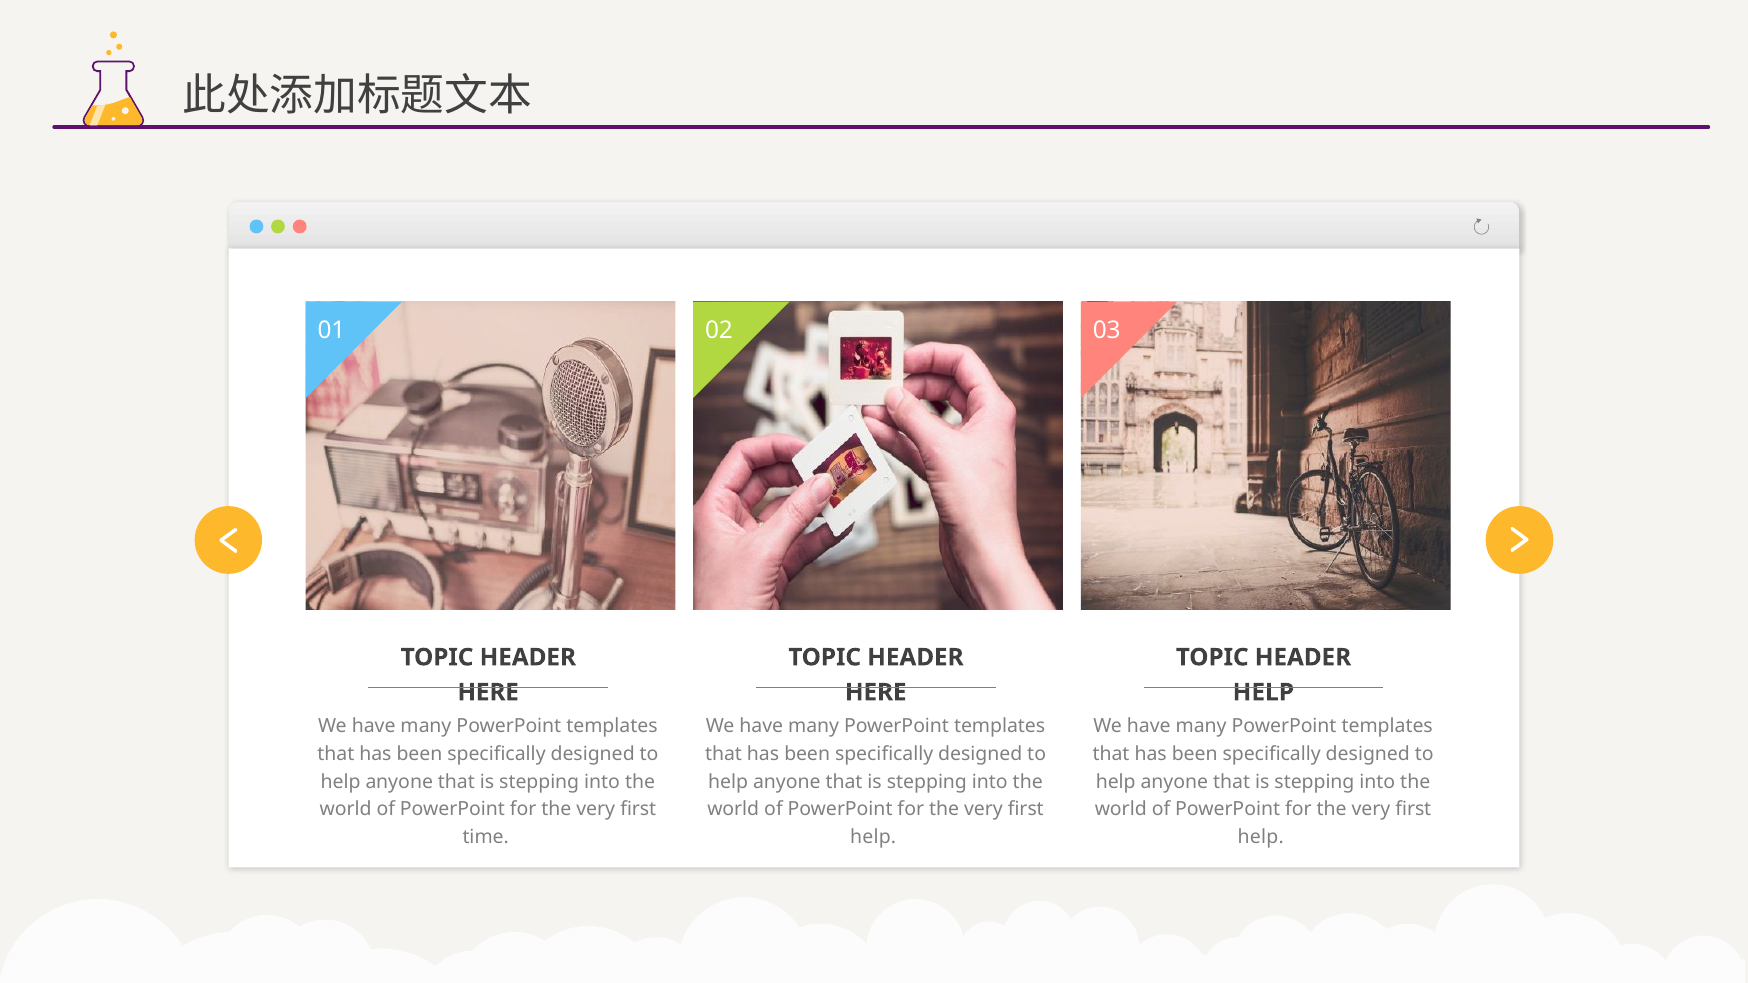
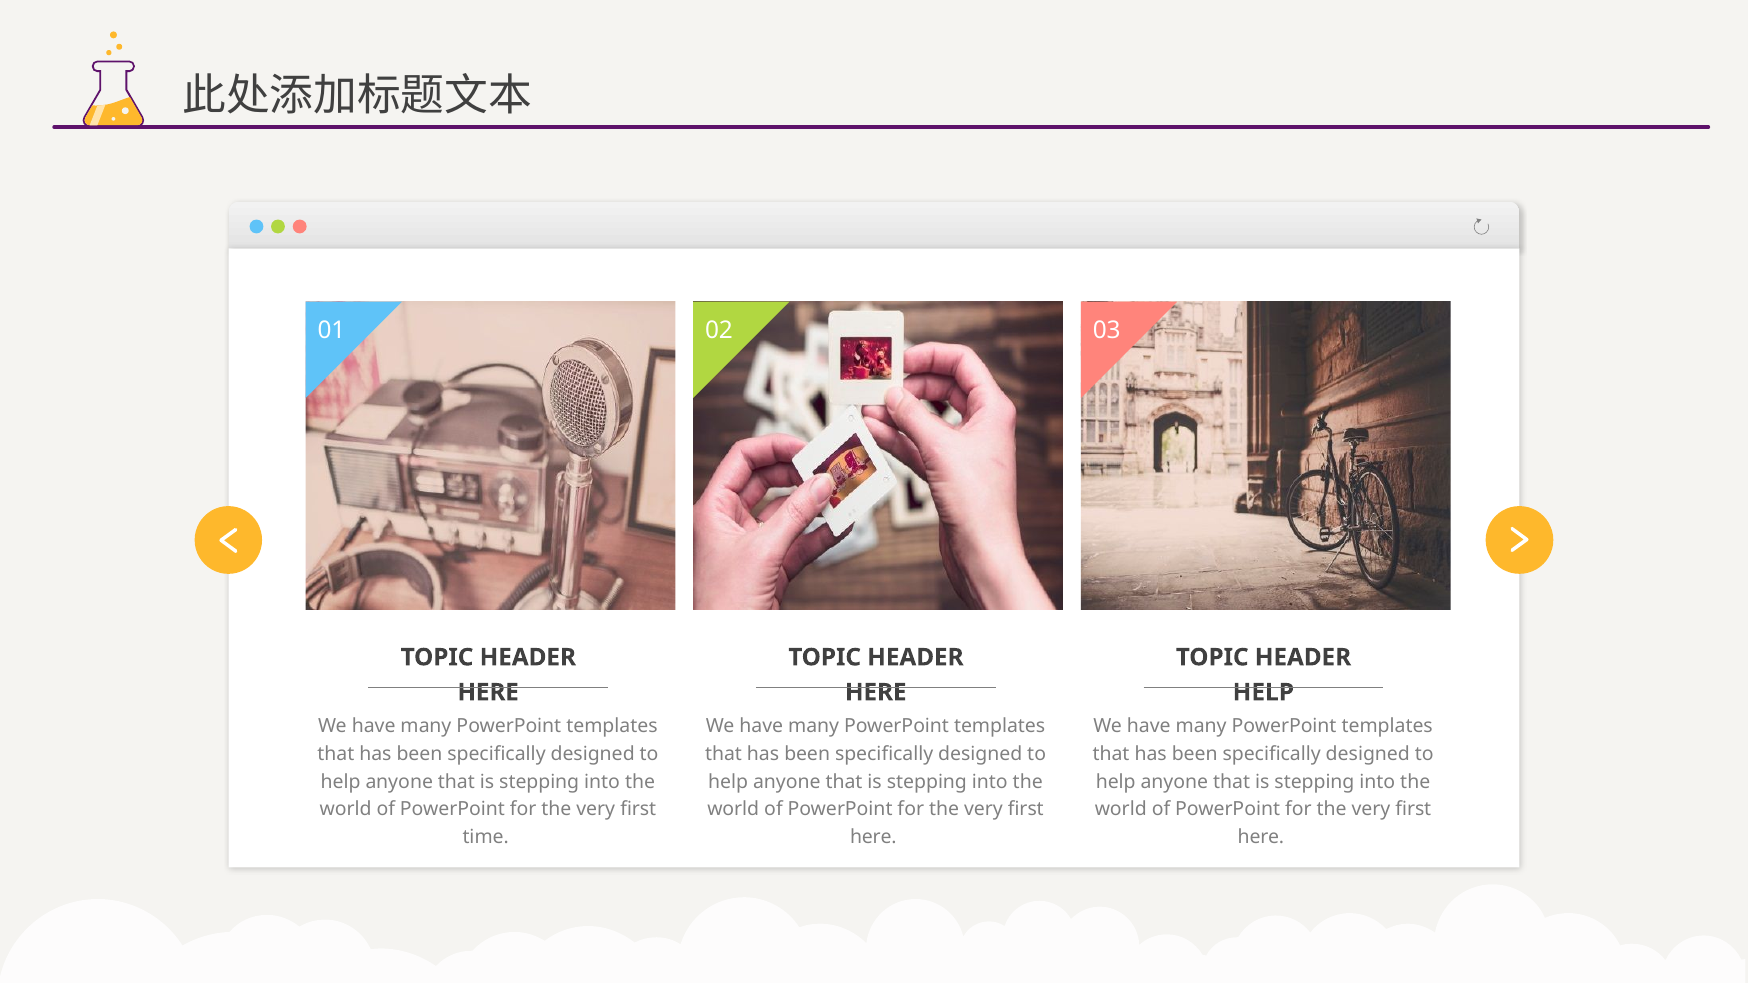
help: help -> here (873, 838)
help: help -> here (1261, 838)
